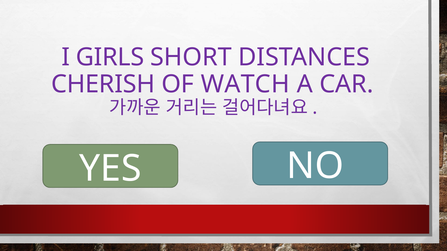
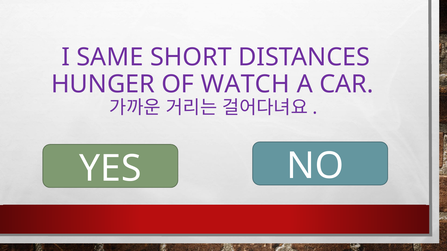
GIRLS: GIRLS -> SAME (110, 57)
CHERISH: CHERISH -> HUNGER (103, 84)
